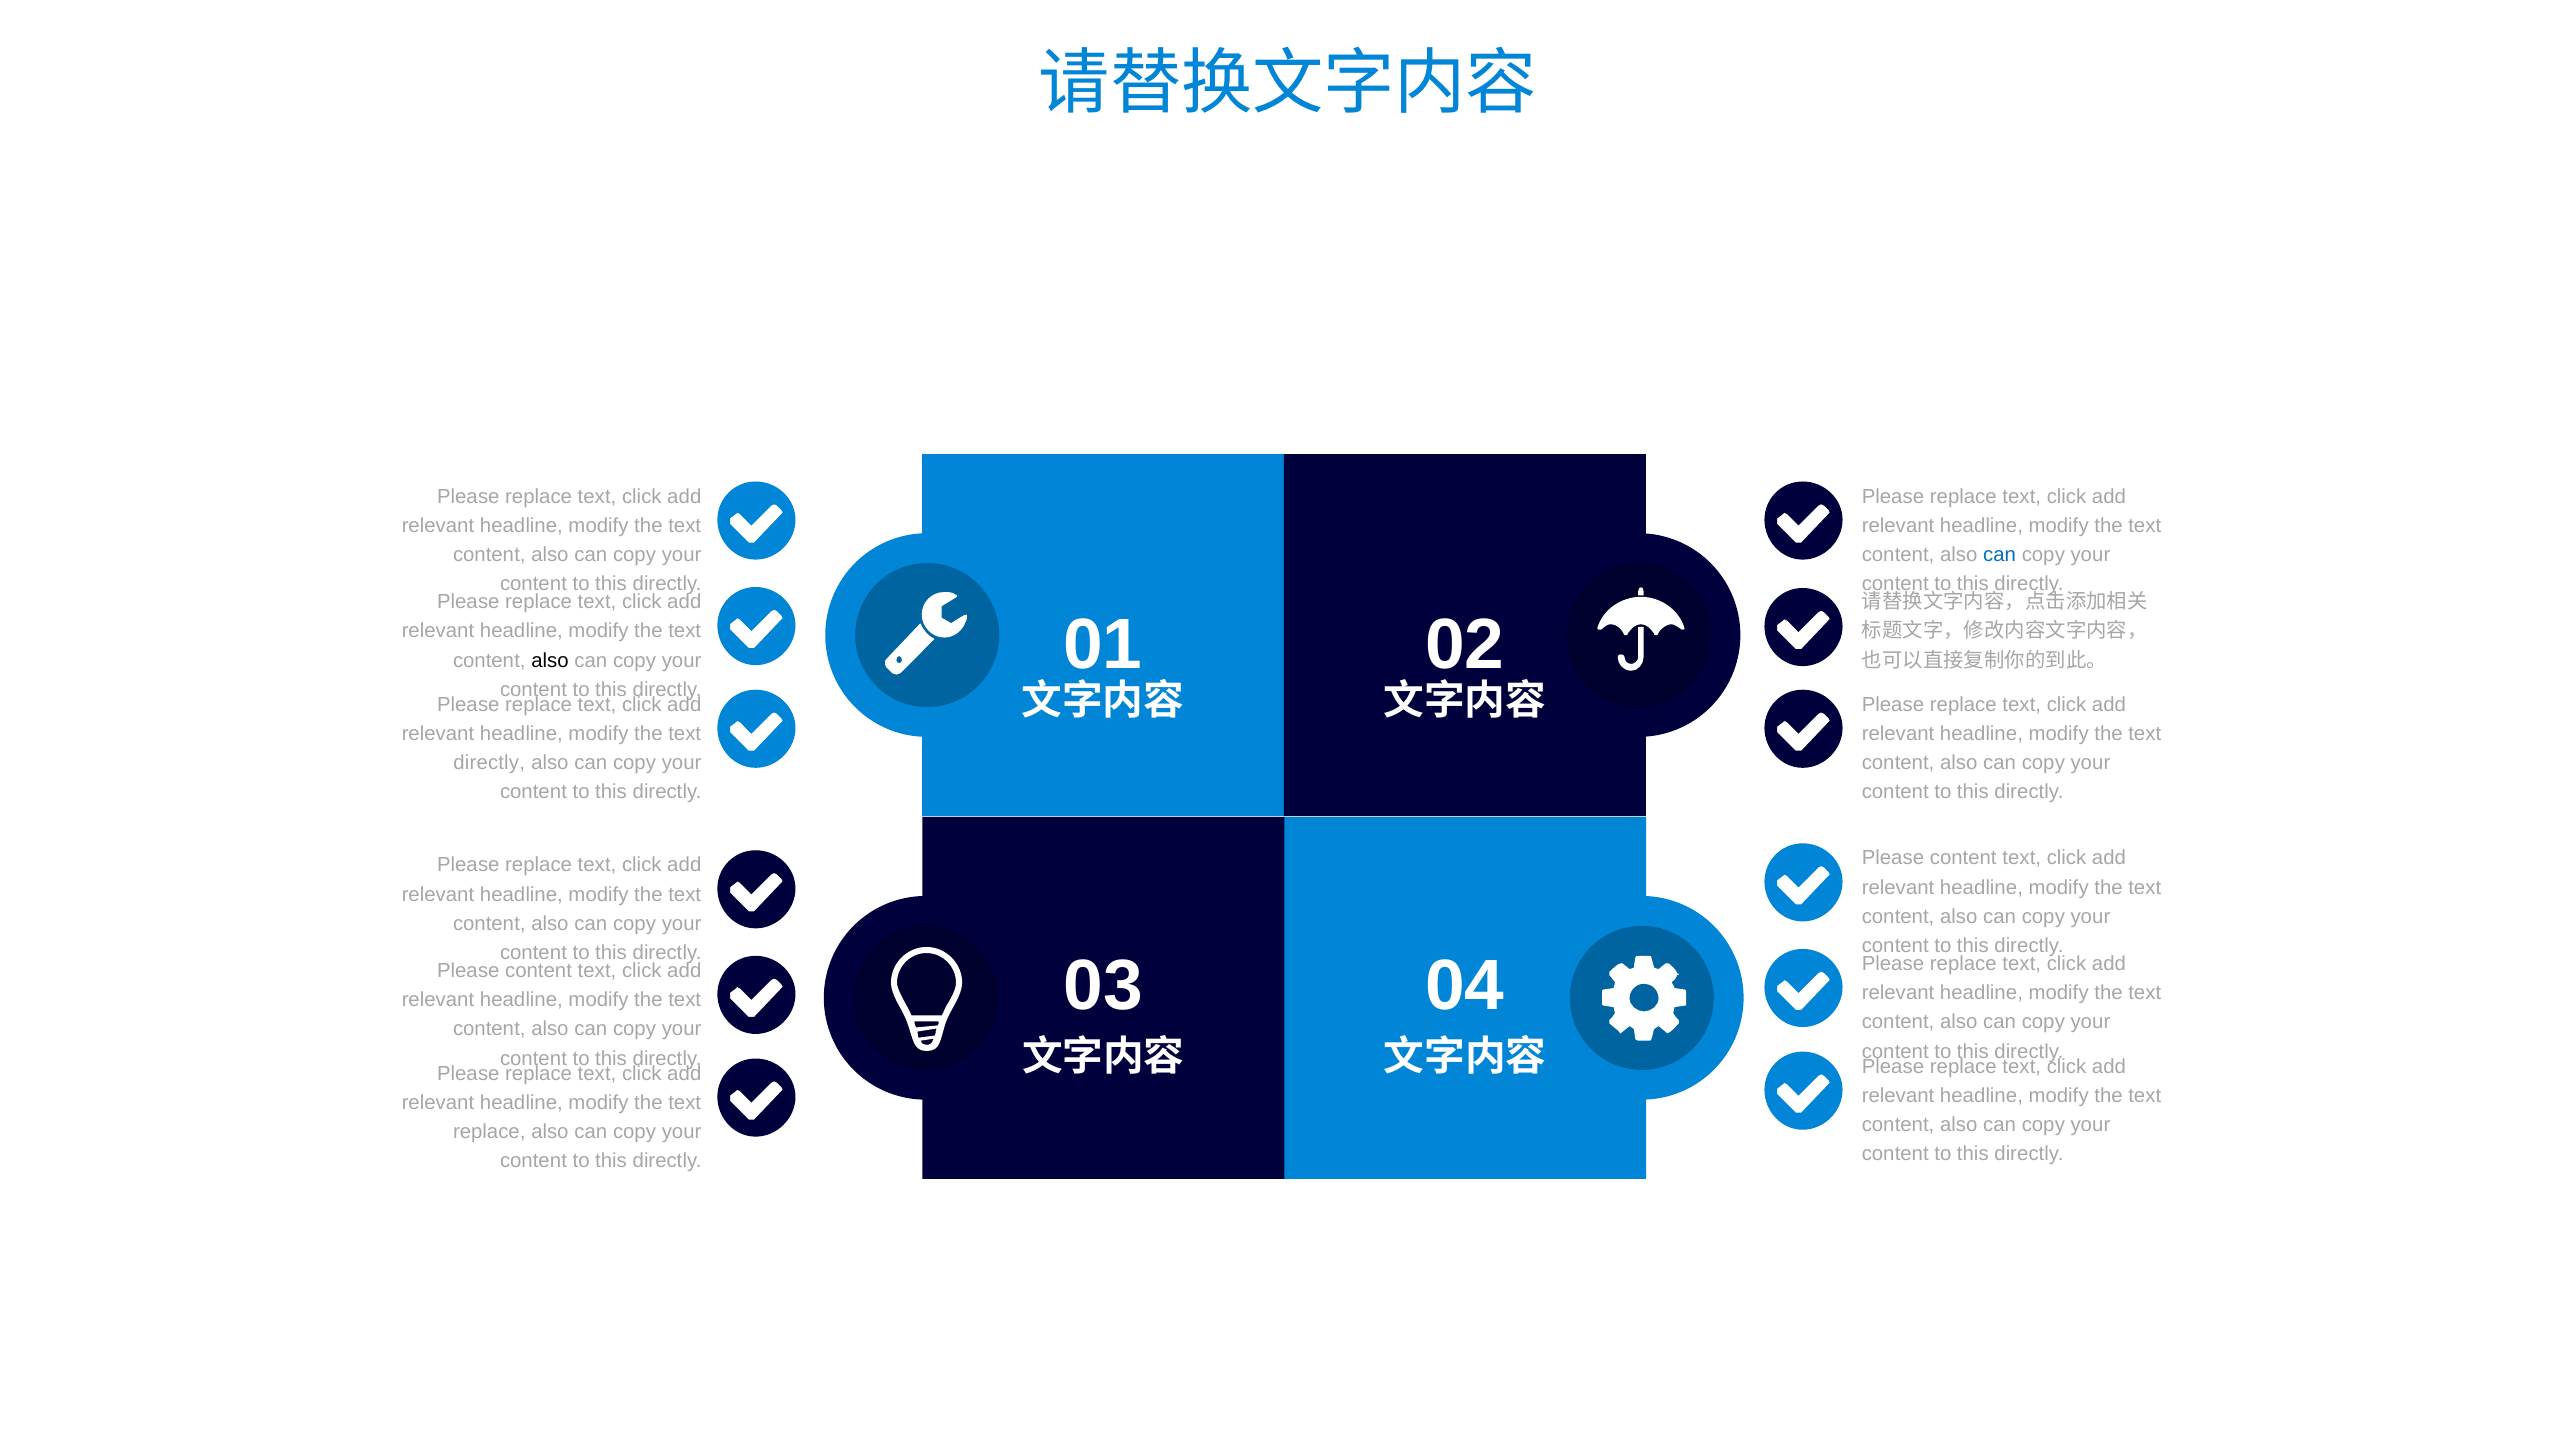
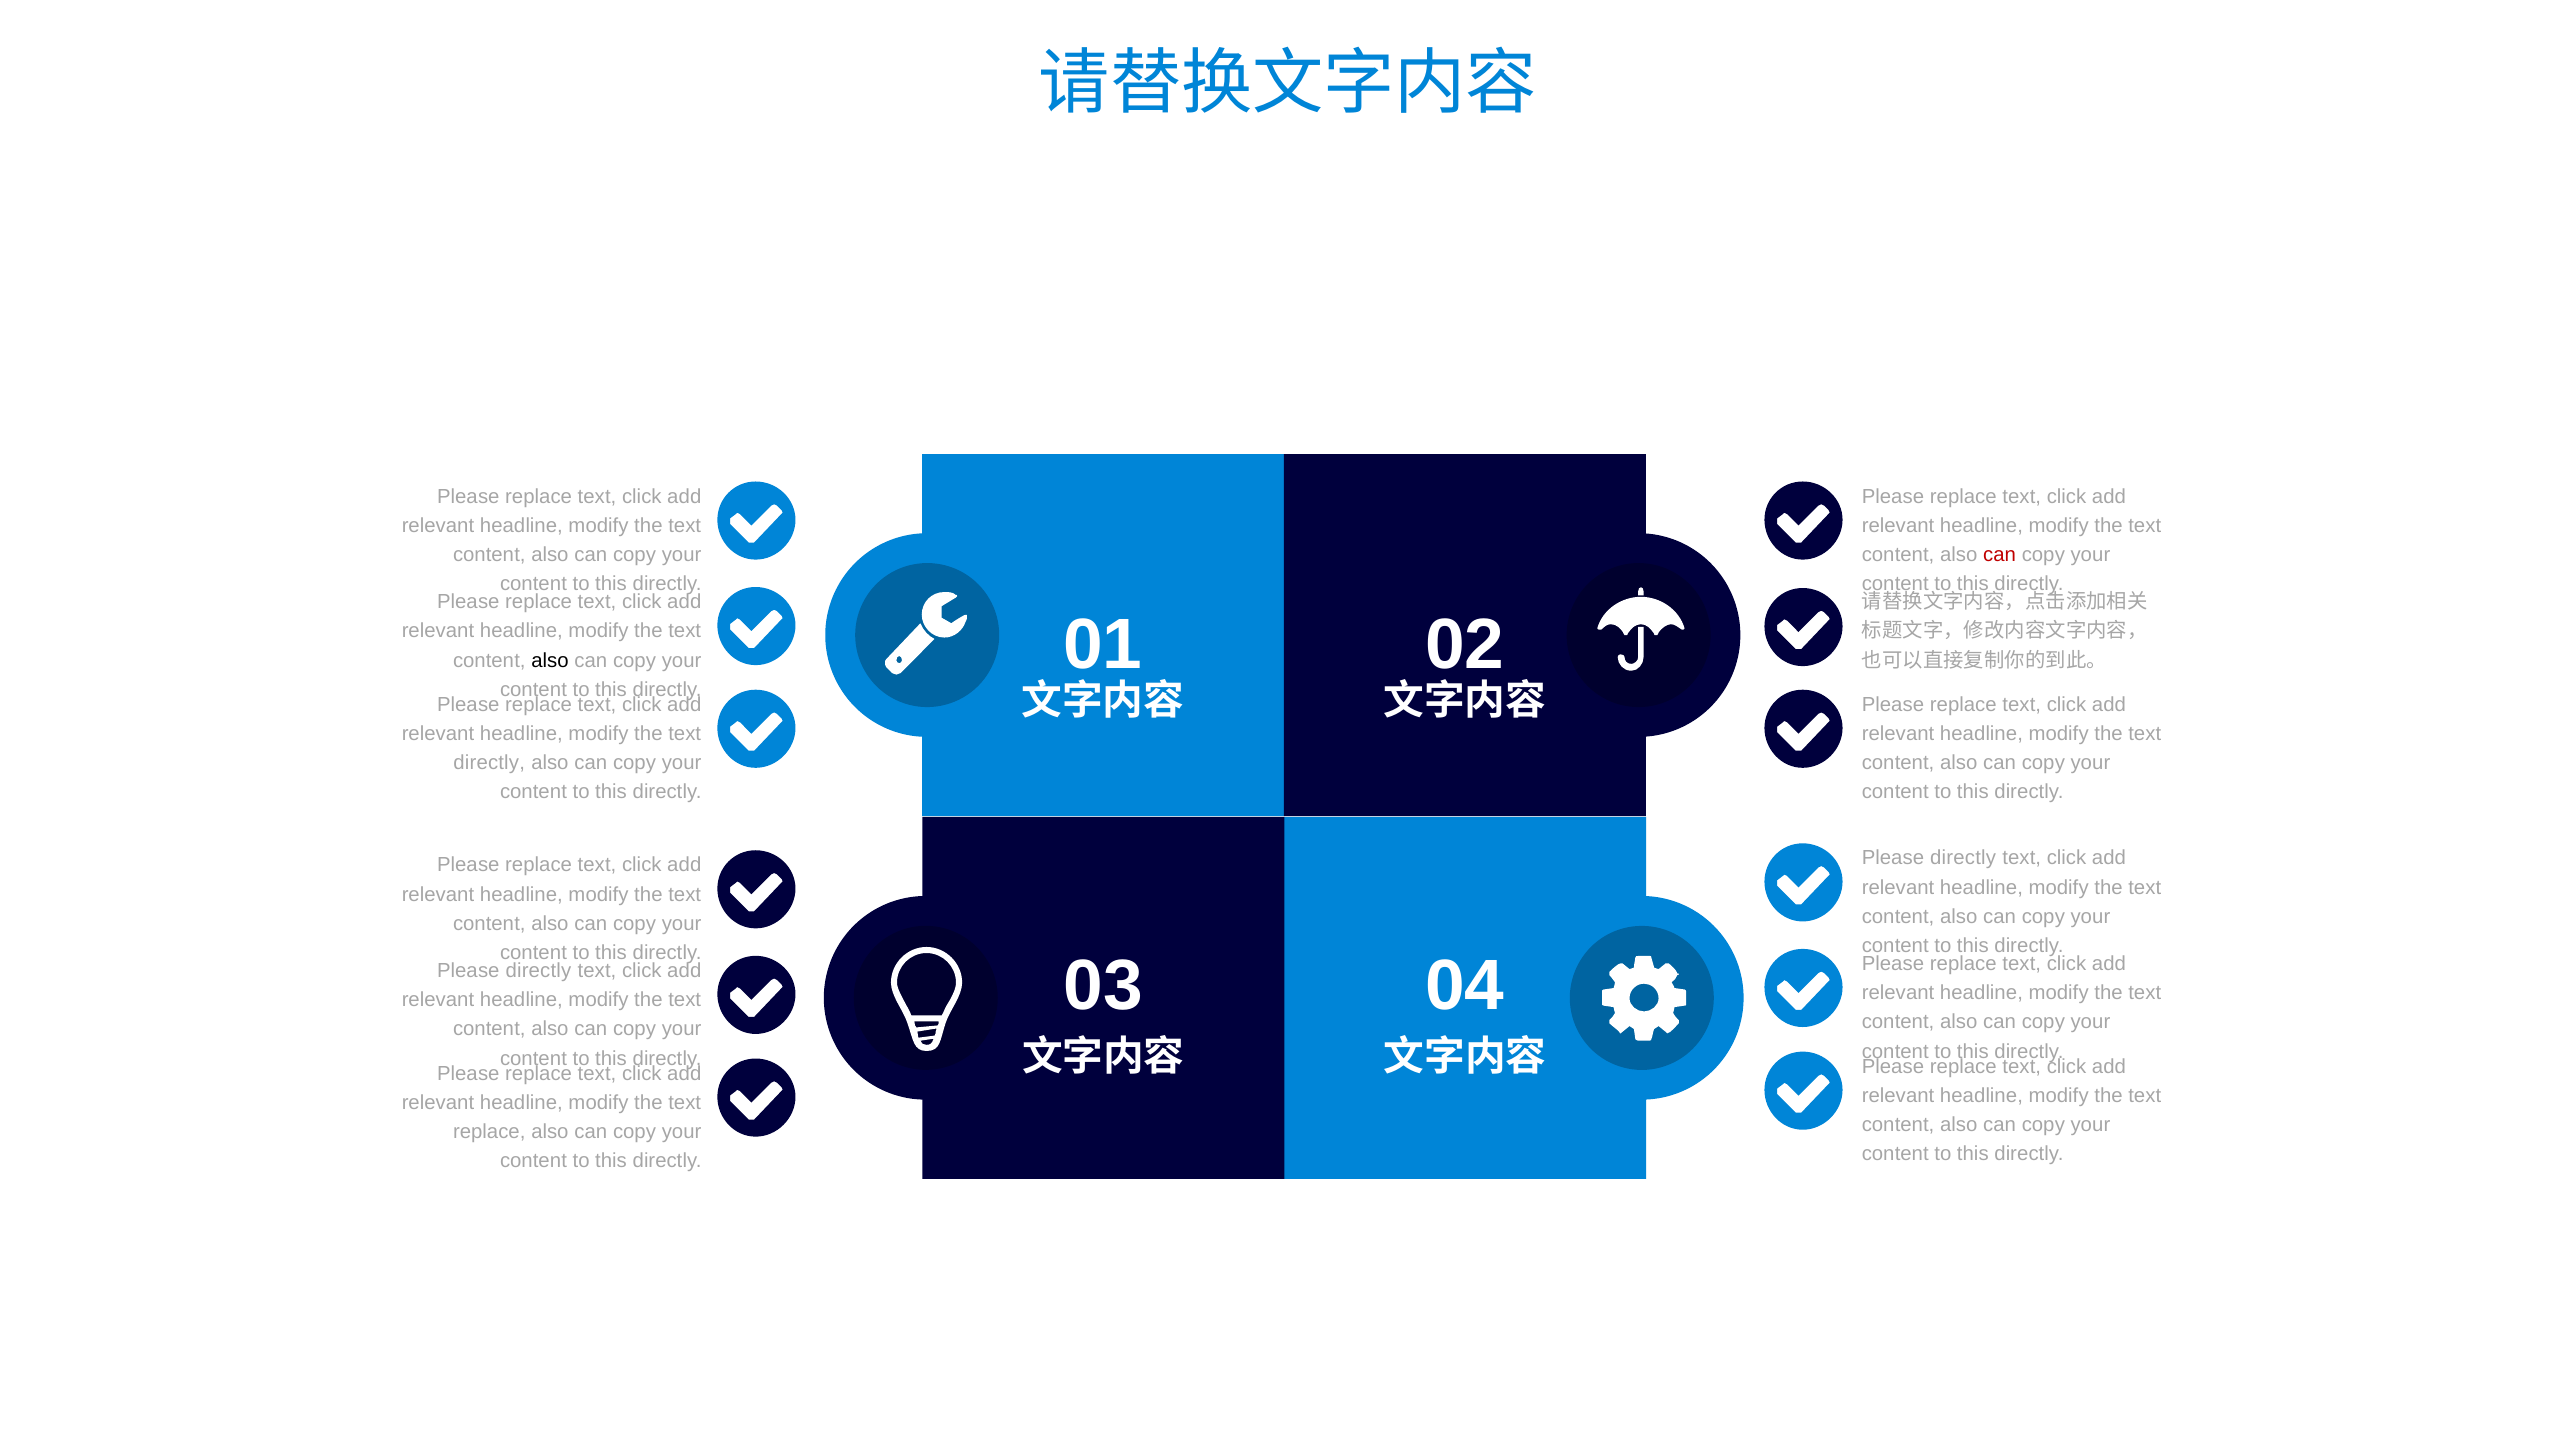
can colour: blue -> red (2000, 555)
content: content -> directly (1963, 858)
content: content -> directly (538, 971)
